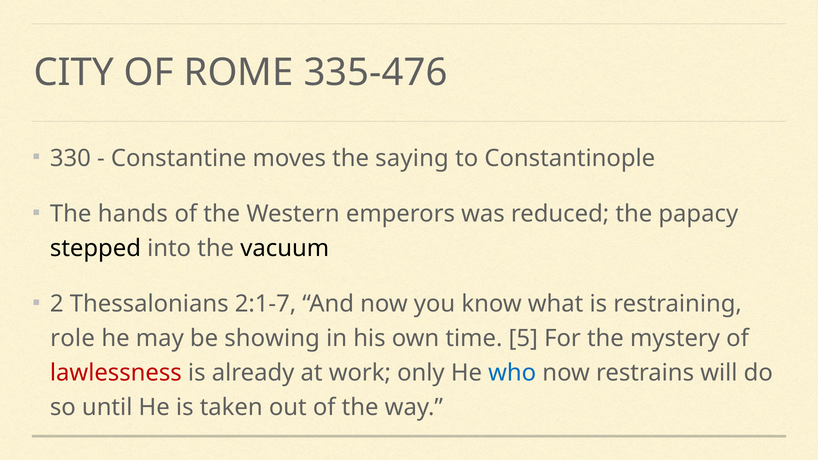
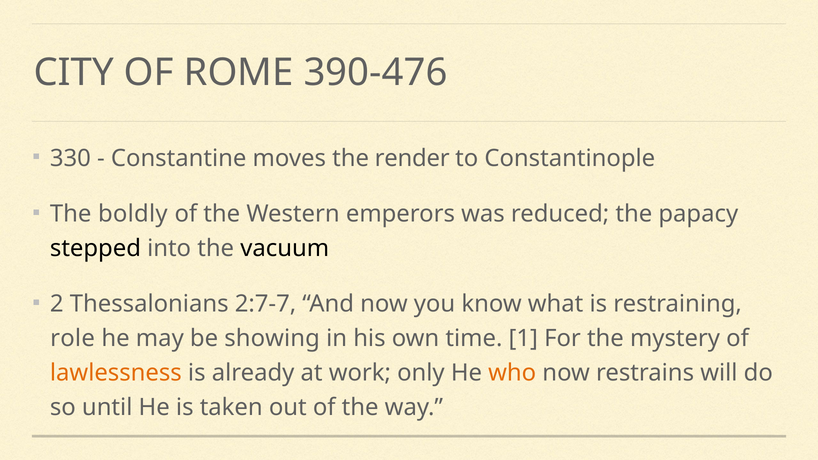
335-476: 335-476 -> 390-476 (375, 73)
saying: saying -> render (412, 158)
hands: hands -> boldly (133, 214)
2:1-7: 2:1-7 -> 2:7-7 (265, 304)
5: 5 -> 1 (523, 338)
lawlessness colour: red -> orange (116, 373)
who colour: blue -> orange (512, 373)
